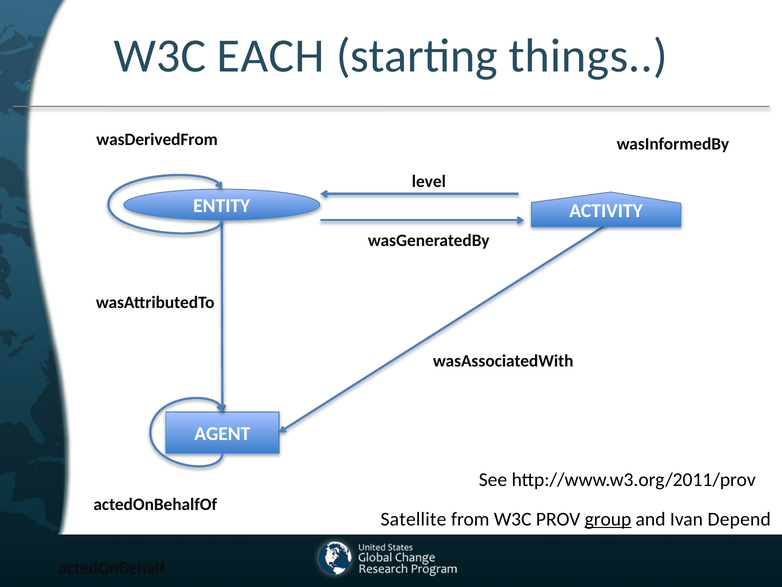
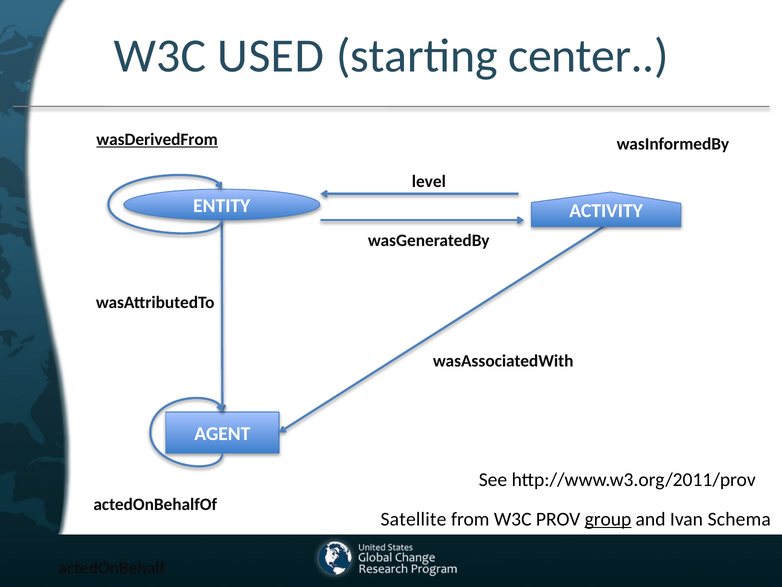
EACH: EACH -> USED (271, 56)
things: things -> center (588, 56)
wasDerivedFrom underline: none -> present (157, 139)
Depend: Depend -> Schema (739, 519)
